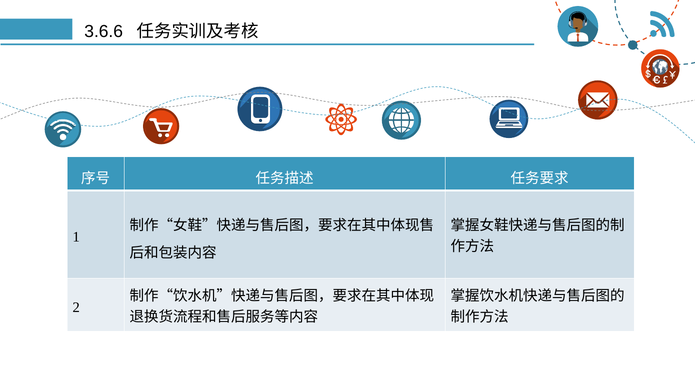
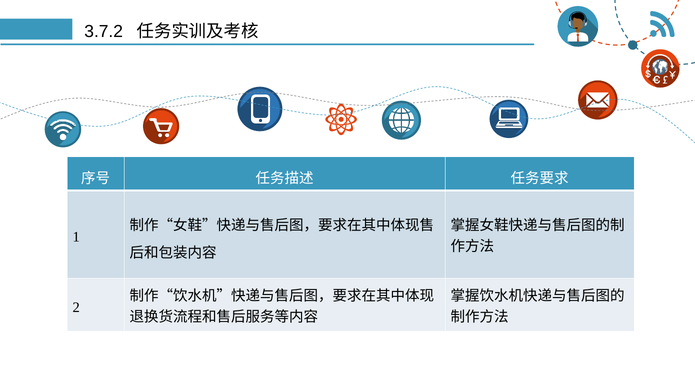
3.6.6: 3.6.6 -> 3.7.2 (104, 31)
